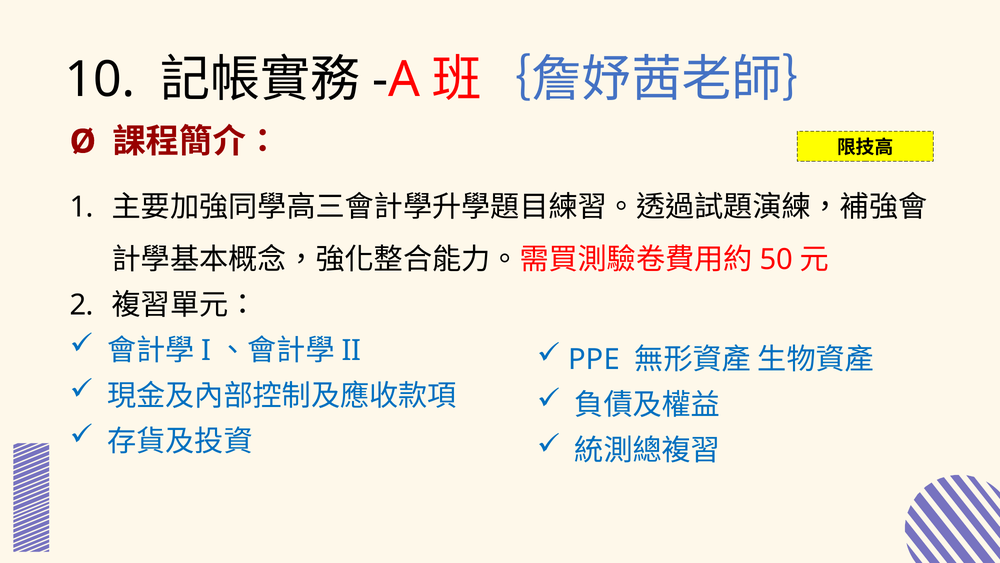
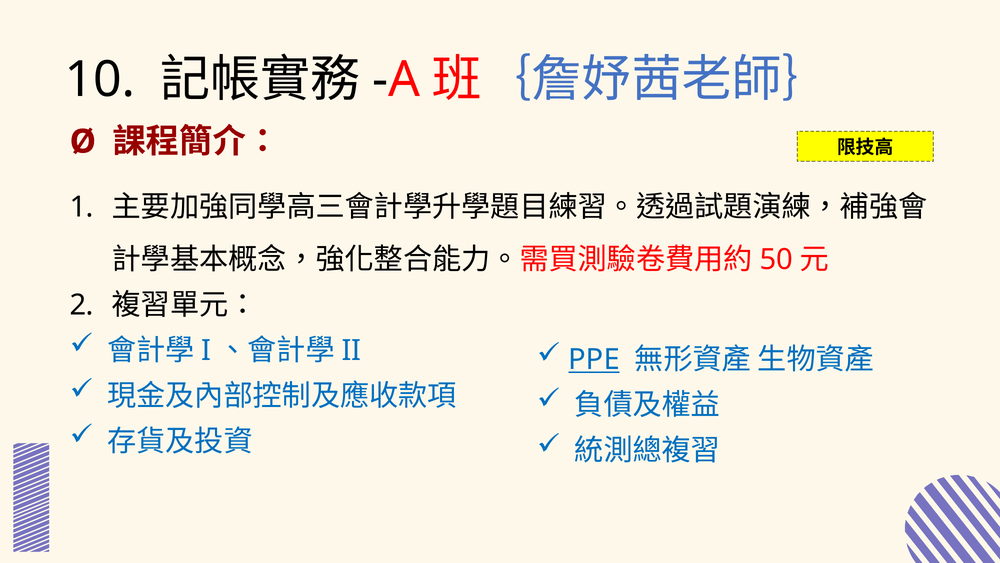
PPE underline: none -> present (594, 359)
